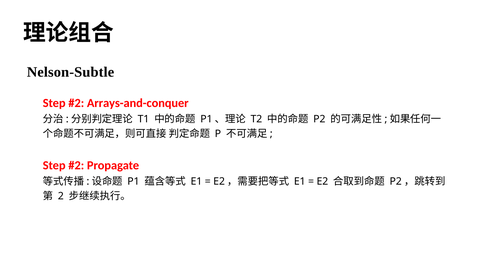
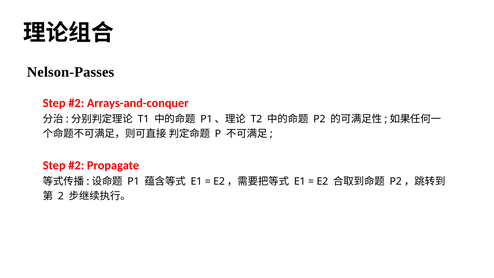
Nelson-Subtle: Nelson-Subtle -> Nelson-Passes (71, 72)
